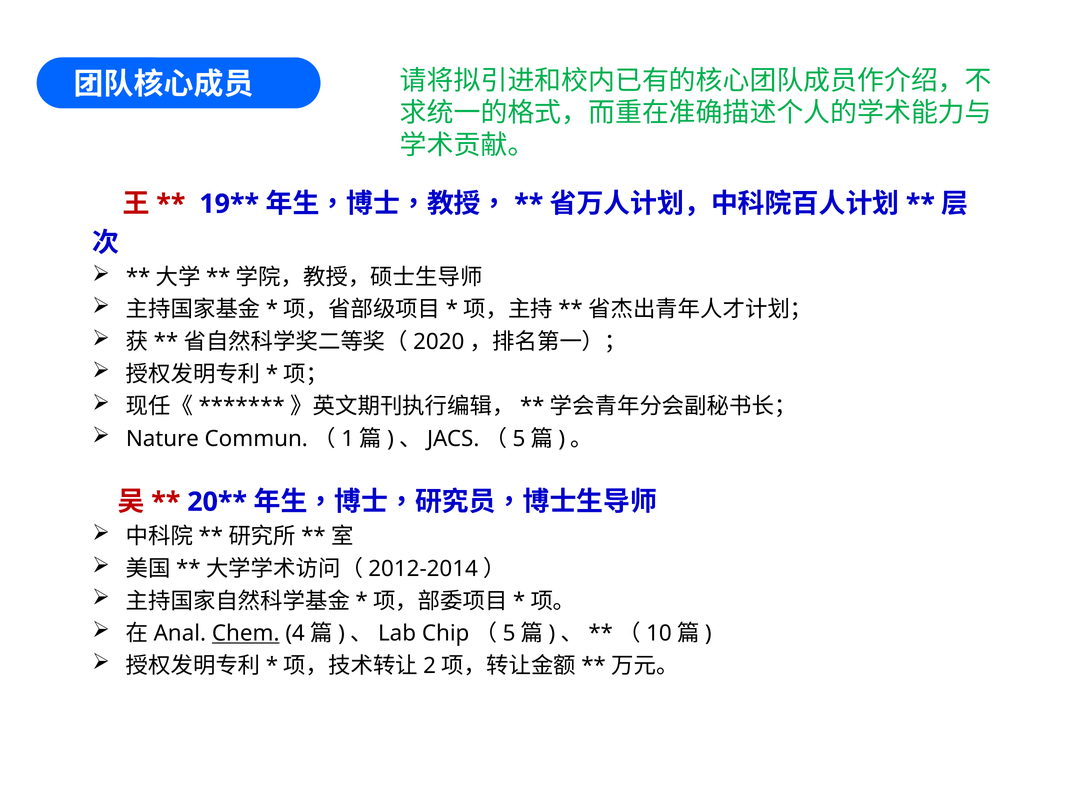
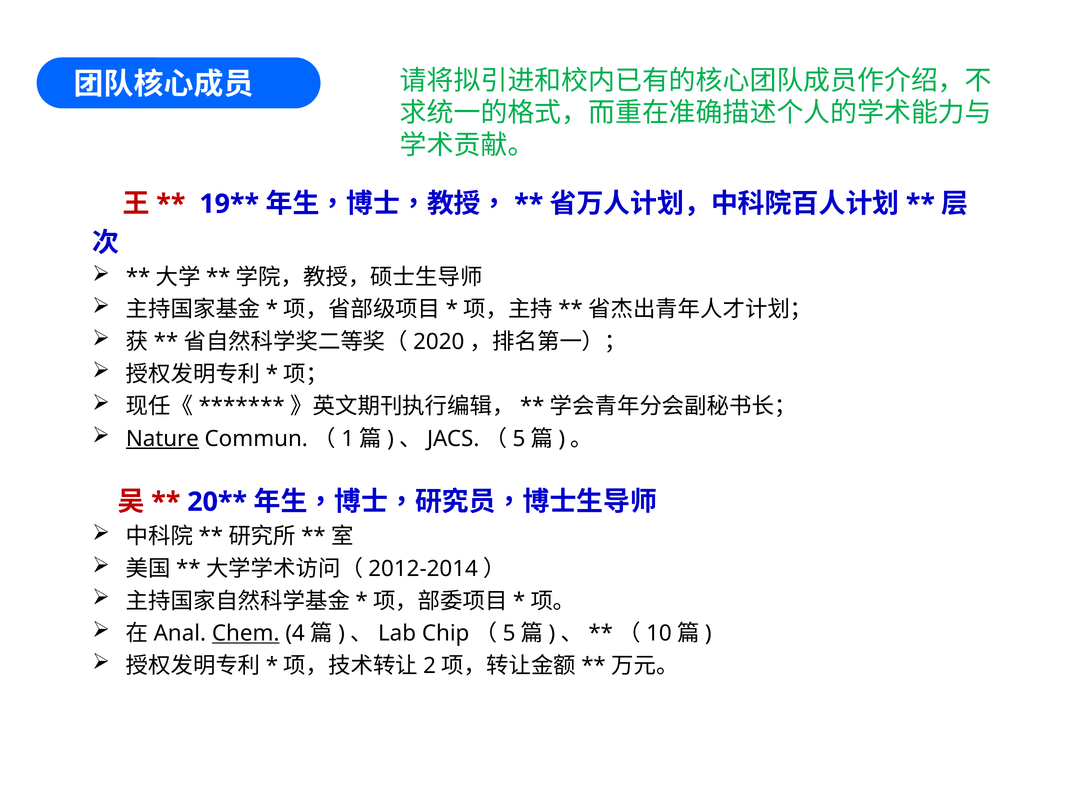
Nature underline: none -> present (162, 439)
